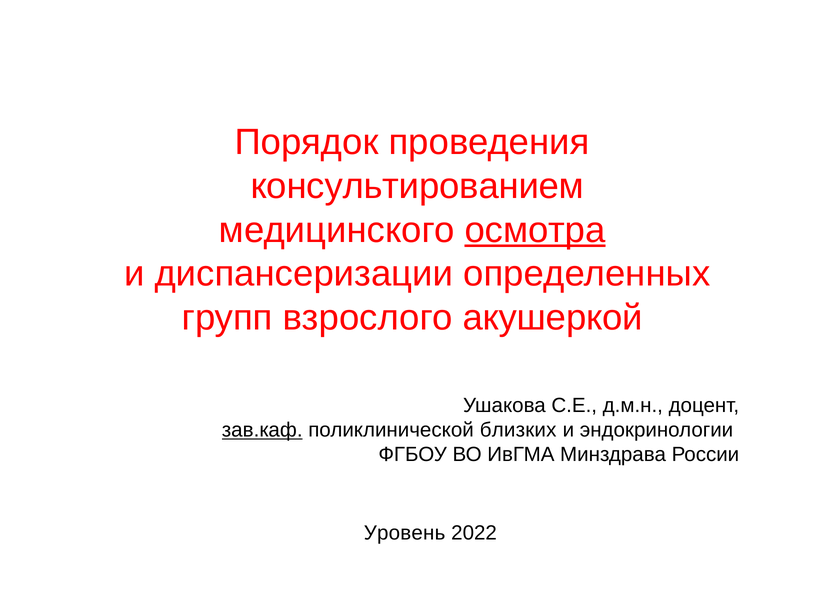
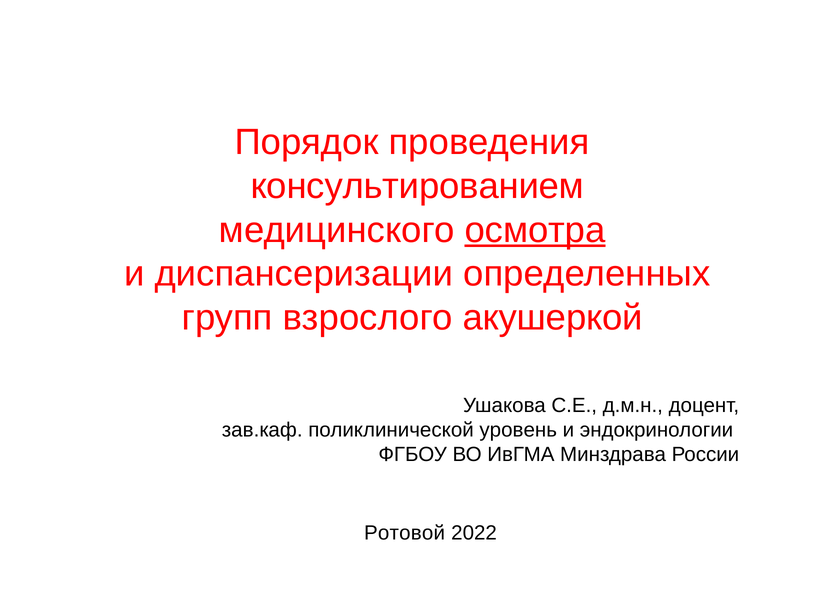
зав.каф underline: present -> none (262, 430)
близких: близких -> уровень (518, 430)
Уровень: Уровень -> Ротовой (405, 533)
